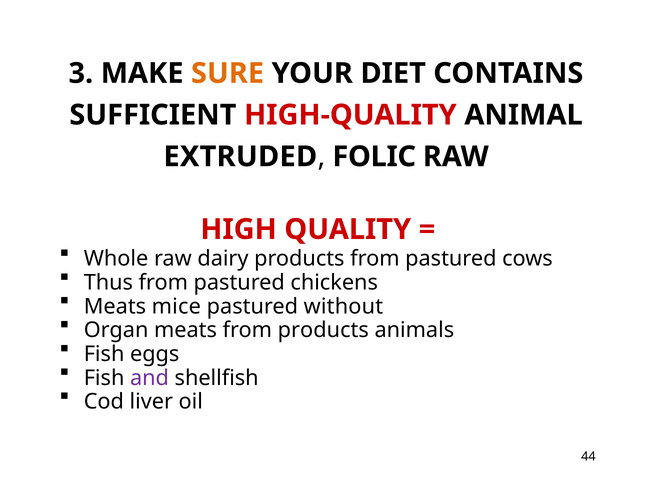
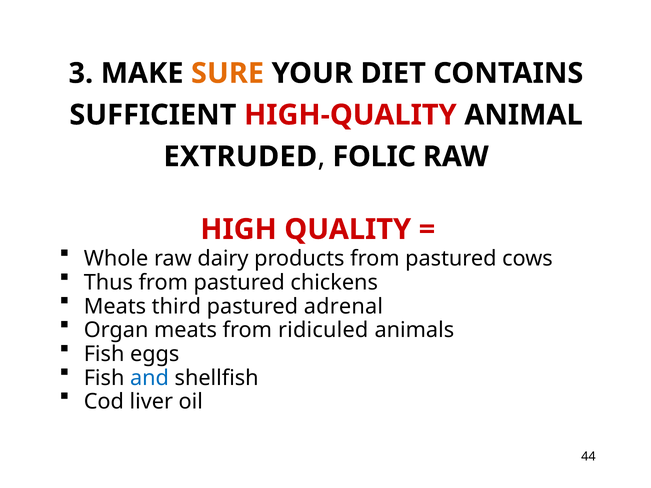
mice: mice -> third (176, 307)
without: without -> adrenal (343, 307)
from products: products -> ridiculed (323, 330)
and colour: purple -> blue (149, 378)
